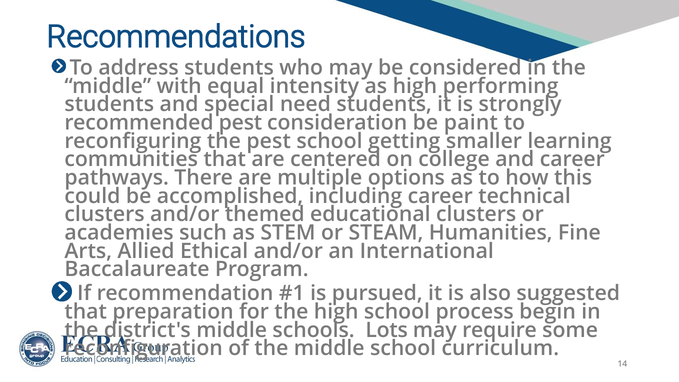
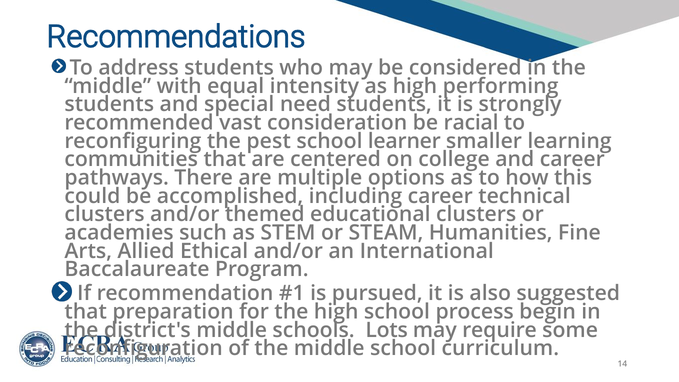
recommended pest: pest -> vast (240, 123)
paint: paint -> racial (471, 123)
getting: getting -> learner (404, 141)
